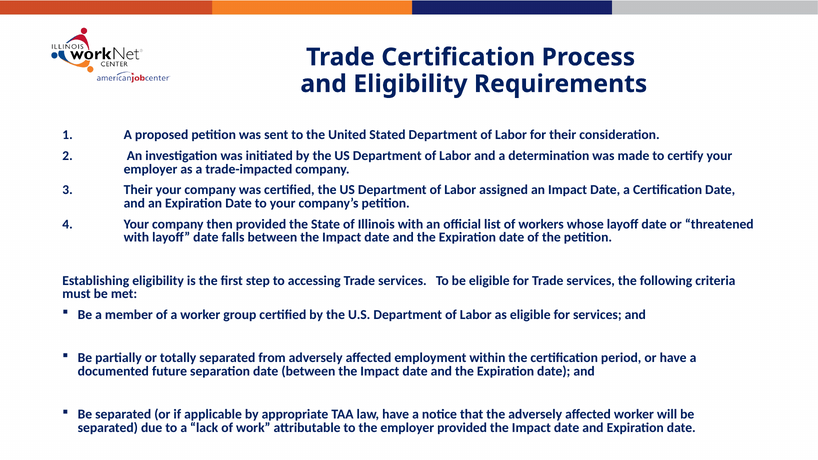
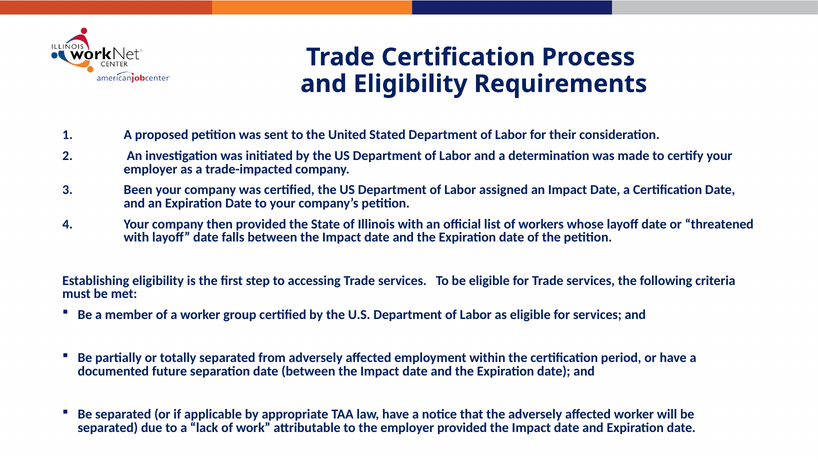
Their: Their -> Been (138, 190)
